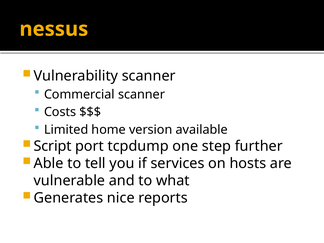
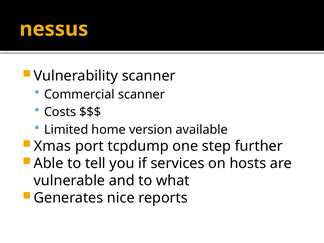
Script: Script -> Xmas (52, 146)
